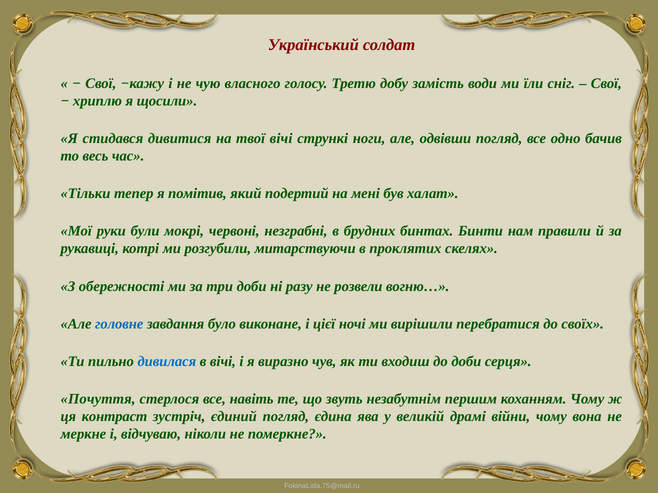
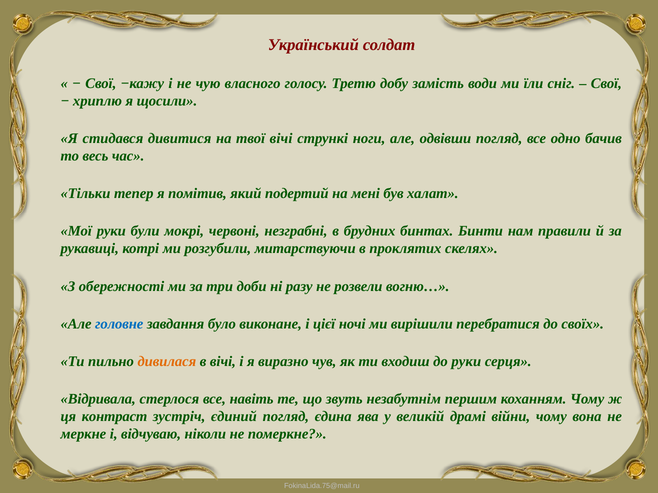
дивилася colour: blue -> orange (167, 362)
до доби: доби -> руки (466, 362)
Почуття: Почуття -> Відривала (98, 399)
